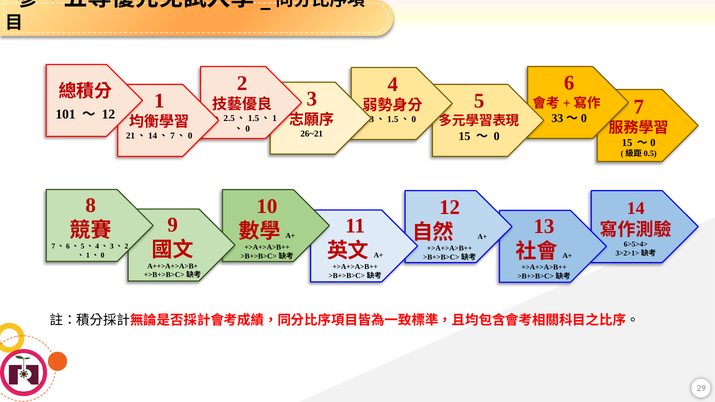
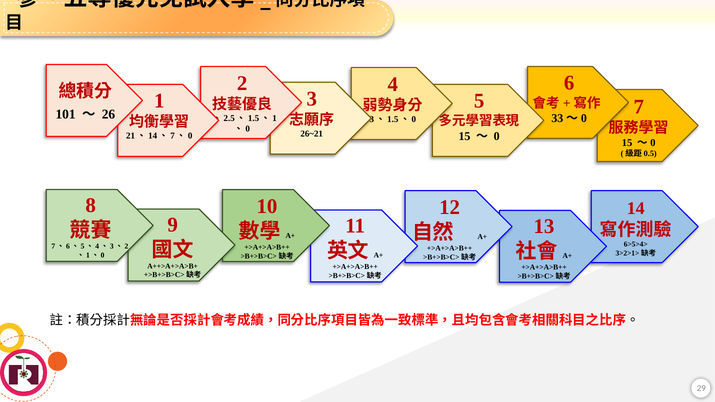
12: 12 -> 26 (108, 114)
